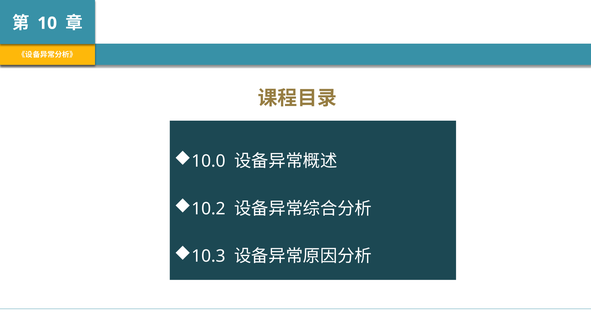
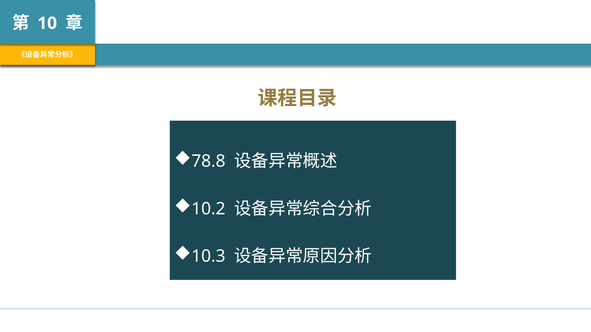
10.0: 10.0 -> 78.8 (208, 161)
